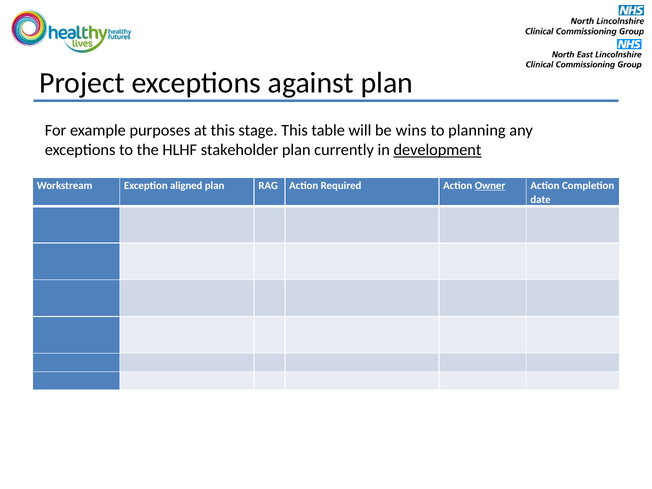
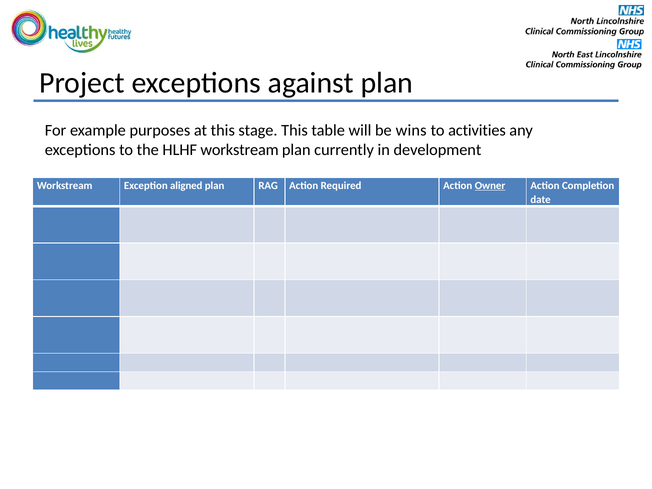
planning: planning -> activities (477, 130)
HLHF stakeholder: stakeholder -> workstream (240, 150)
development underline: present -> none (437, 150)
